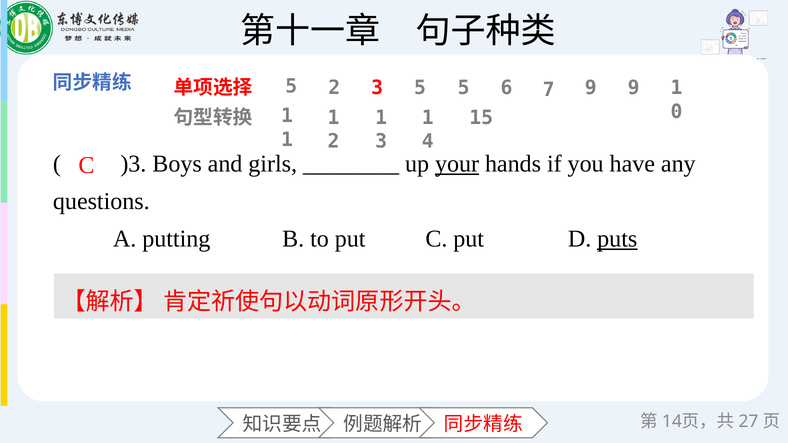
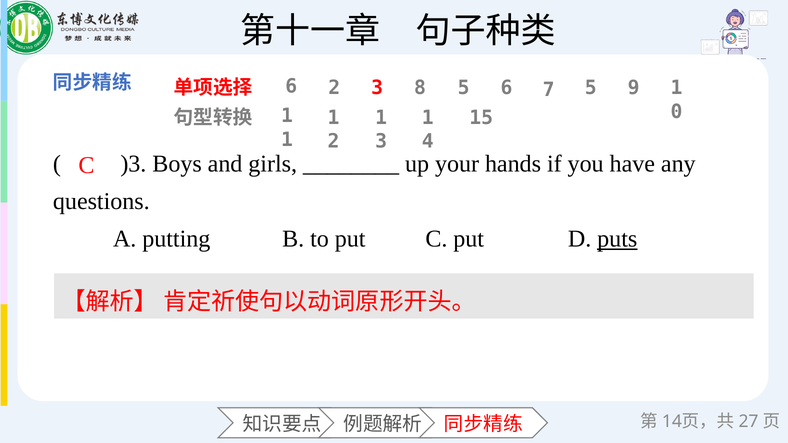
5: 5 -> 6 (291, 86)
3 5: 5 -> 8 (420, 88)
7 9: 9 -> 5 (591, 88)
your underline: present -> none (457, 164)
